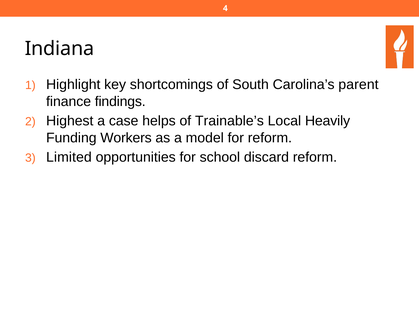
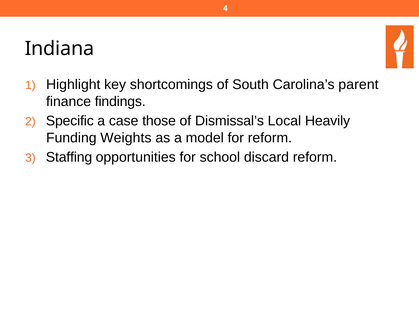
Highest: Highest -> Specific (70, 121)
helps: helps -> those (159, 121)
Trainable’s: Trainable’s -> Dismissal’s (230, 121)
Workers: Workers -> Weights (126, 138)
Limited: Limited -> Staffing (69, 157)
